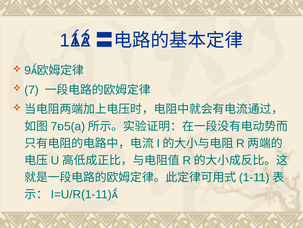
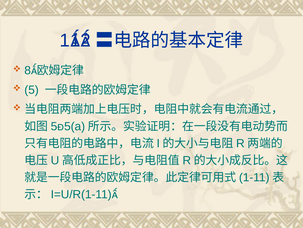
9: 9 -> 8 (28, 70)
7: 7 -> 5 (32, 90)
7: 7 -> 5 (54, 126)
